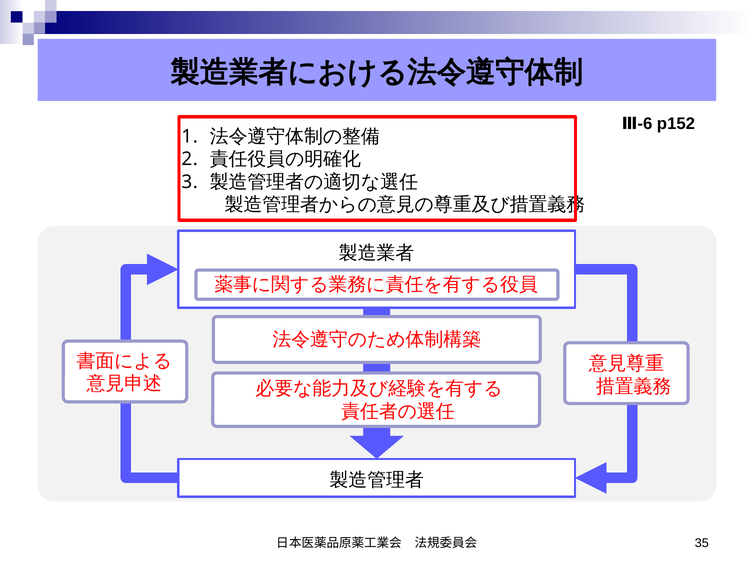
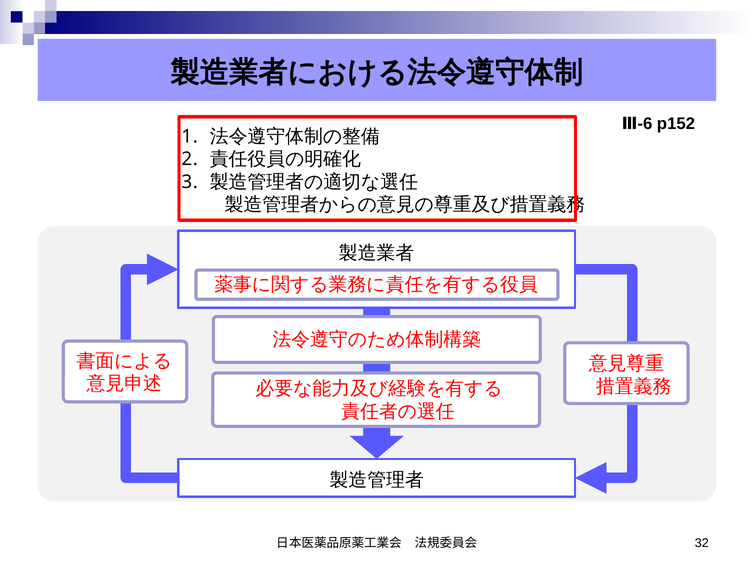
35: 35 -> 32 (702, 542)
